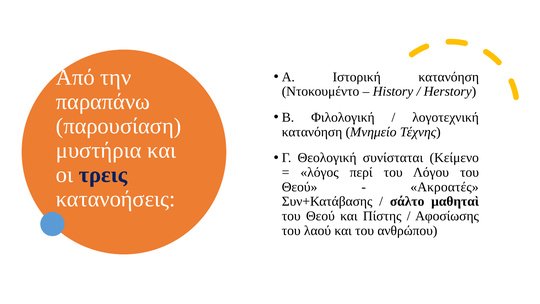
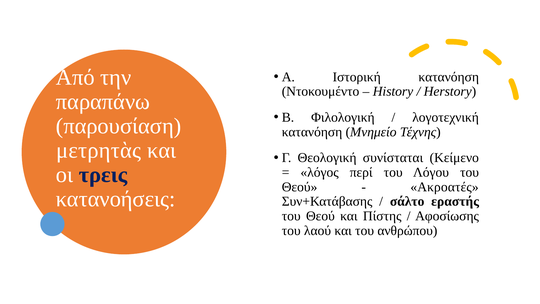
μυστήρια: μυστήρια -> μετρητὰς (99, 150)
μαθηταὶ: μαθηταὶ -> εραστής (455, 201)
